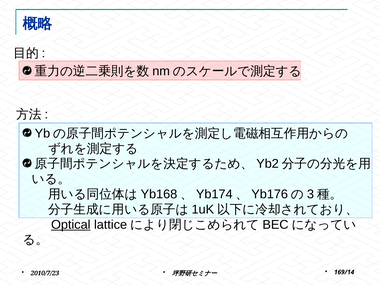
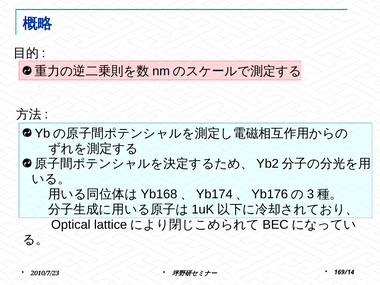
Optical underline: present -> none (71, 225)
